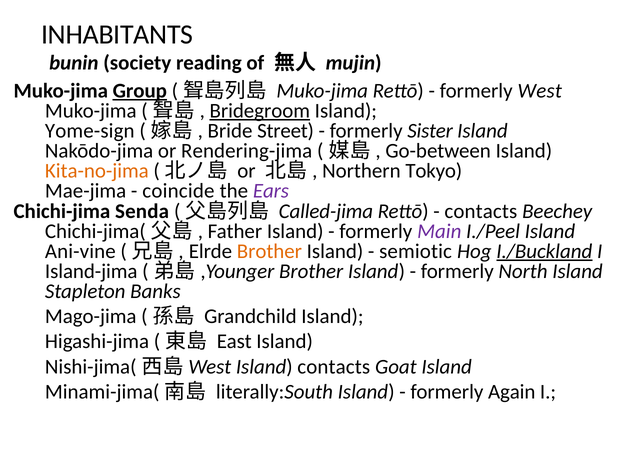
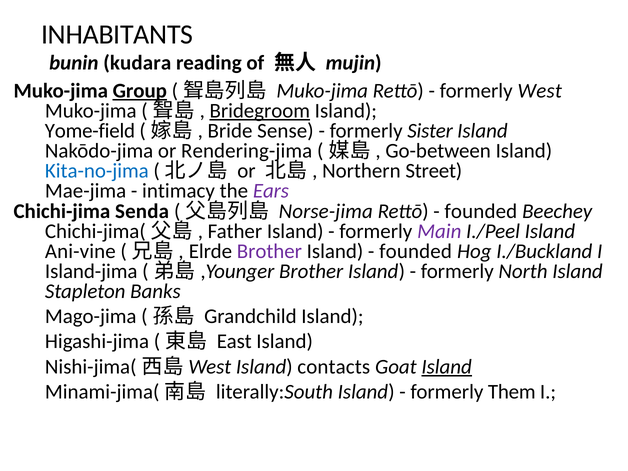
society: society -> kudara (137, 63)
Yome-sign: Yome-sign -> Yome-field (90, 131)
Street: Street -> Sense (285, 131)
Kita-no-jima colour: orange -> blue (97, 171)
Tokyo: Tokyo -> Street (434, 171)
coincide: coincide -> intimacy (179, 191)
Called-jima: Called-jima -> Norse-jima (326, 211)
contacts: contacts -> founded (481, 211)
Brother colour: orange -> purple (269, 251)
semiotic: semiotic -> founded (416, 251)
I./Buckland underline: present -> none (544, 251)
Island underline: none -> present (447, 367)
Again: Again -> Them (512, 392)
